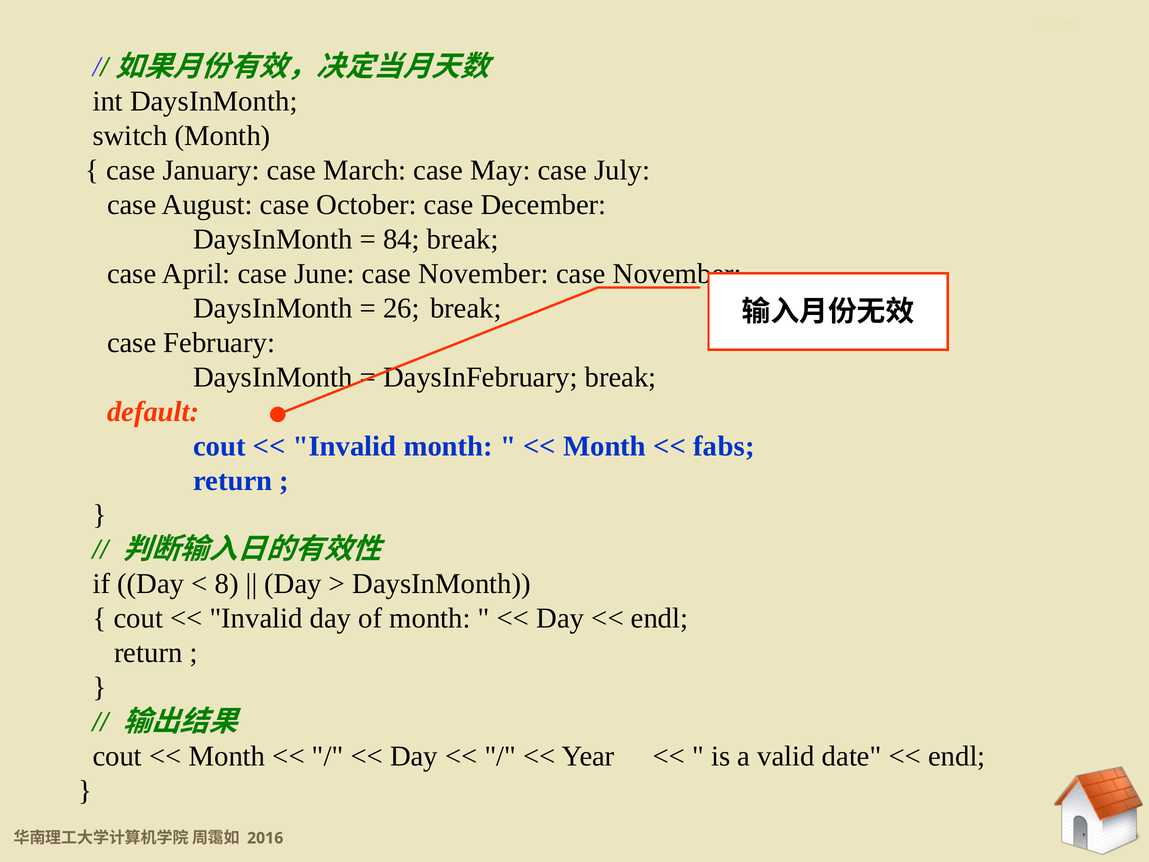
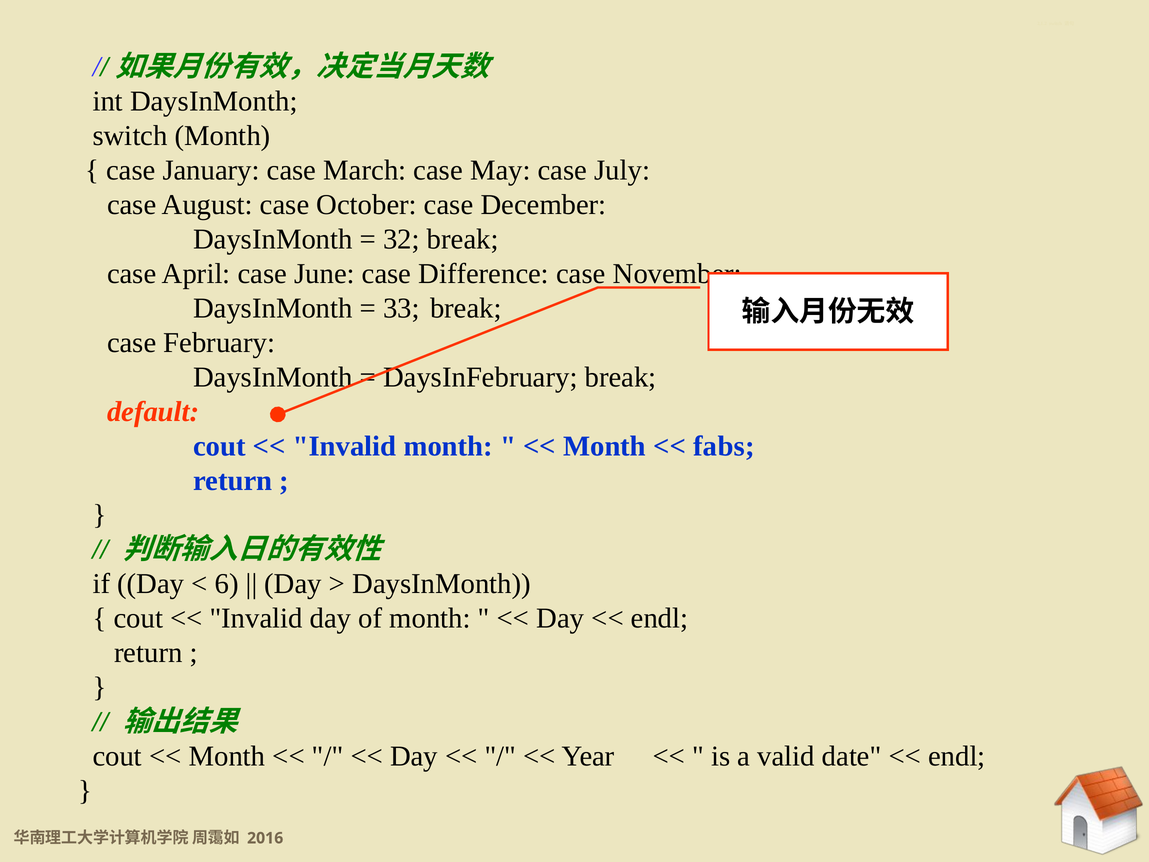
84: 84 -> 32 (401, 239)
June case November: November -> Difference (484, 274)
26: 26 -> 33 (401, 308)
8: 8 -> 6 (227, 584)
